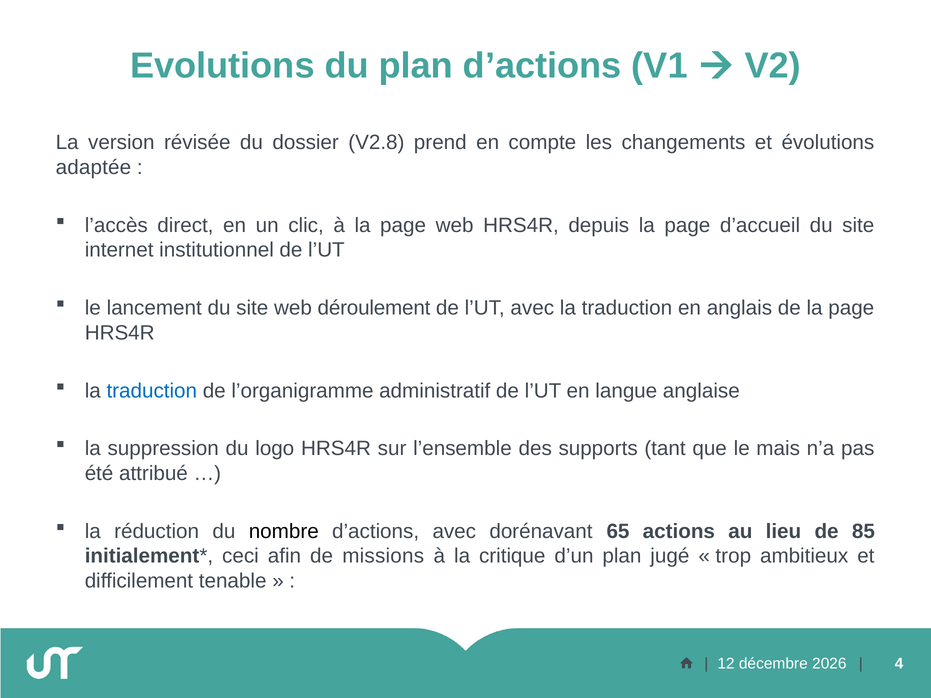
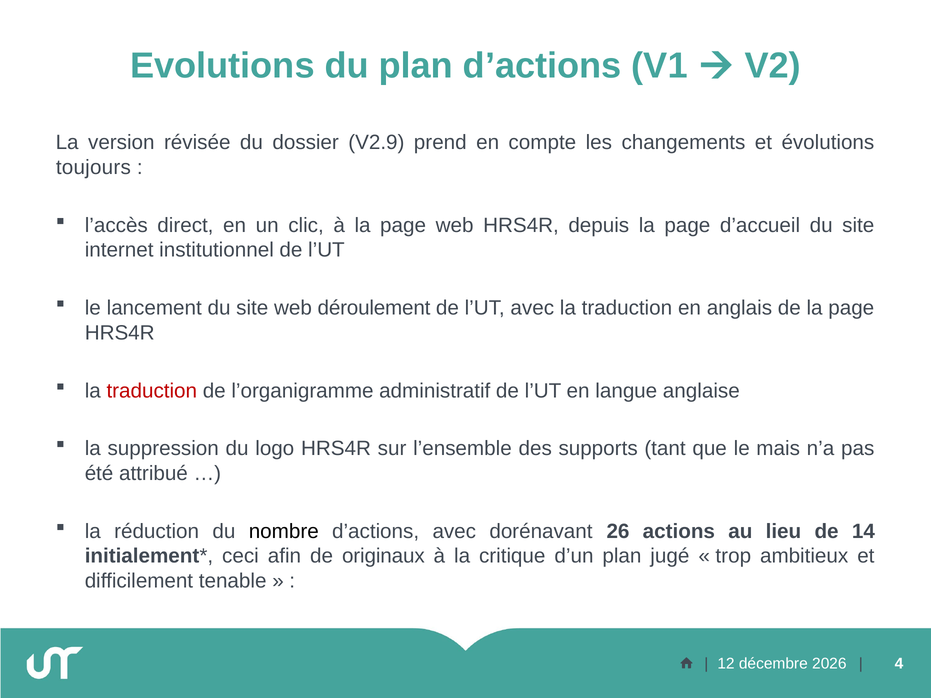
V2.8: V2.8 -> V2.9 (376, 143)
adaptée: adaptée -> toujours (93, 167)
traduction colour: blue -> red (152, 391)
65: 65 -> 26 (618, 531)
85: 85 -> 14 (863, 531)
missions: missions -> originaux (383, 556)
